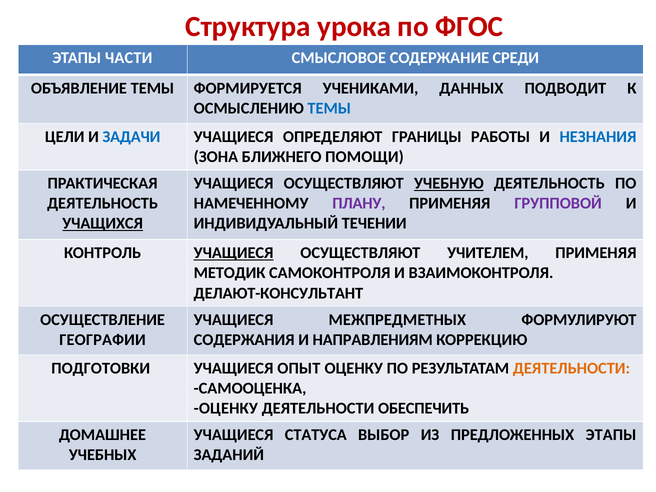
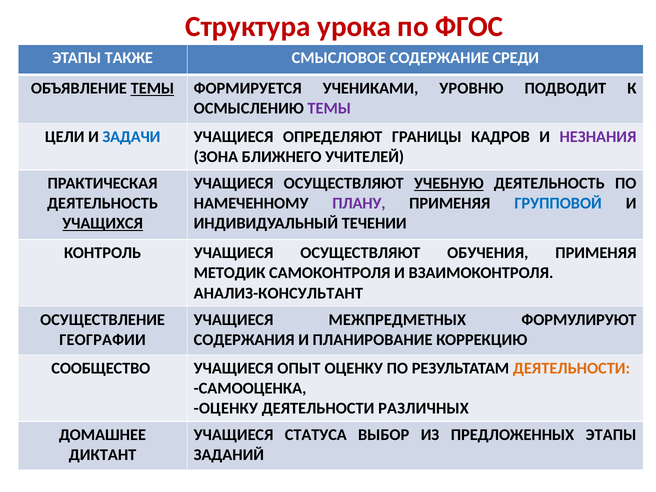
ЧАСТИ: ЧАСТИ -> ТАКЖЕ (129, 58)
ТЕМЫ underline: none -> present (152, 88)
ДАННЫХ: ДАННЫХ -> УРОВНЮ (471, 88)
ТЕМЫ colour: blue -> purple (329, 108)
РАБОТЫ: РАБОТЫ -> КАДРОВ (501, 137)
НЕЗНАНИЯ colour: blue -> purple (598, 137)
ПОМОЩИ: ПОМОЩИ -> УЧИТЕЛЕЙ (365, 157)
ГРУППОВОЙ colour: purple -> blue (558, 203)
УЧАЩИЕСЯ underline: present -> none (234, 253)
УЧИТЕЛЕМ: УЧИТЕЛЕМ -> ОБУЧЕНИЯ (488, 253)
ДЕЛАЮТ-КОНСУЛЬТАНТ: ДЕЛАЮТ-КОНСУЛЬТАНТ -> АНАЛИЗ-КОНСУЛЬТАНТ (278, 293)
НАПРАВЛЕНИЯМ: НАПРАВЛЕНИЯМ -> ПЛАНИРОВАНИЕ (373, 340)
ПОДГОТОВКИ: ПОДГОТОВКИ -> СООБЩЕСТВО (101, 368)
ОБЕСПЕЧИТЬ: ОБЕСПЕЧИТЬ -> РАЗЛИЧНЫХ (423, 408)
УЧЕБНЫХ: УЧЕБНЫХ -> ДИКТАНТ (103, 455)
